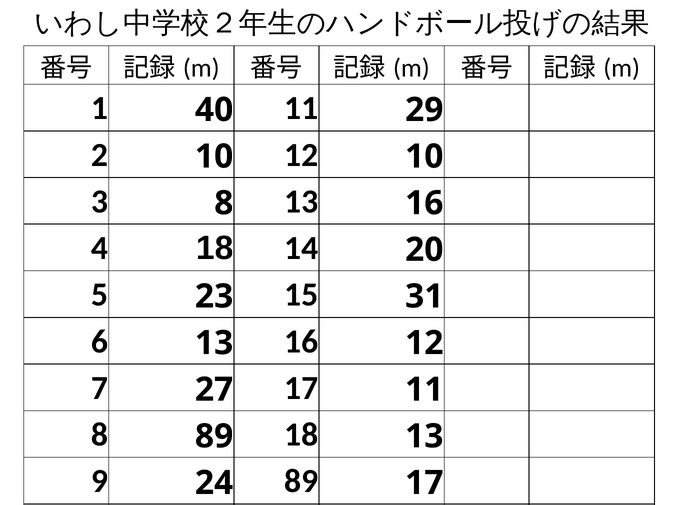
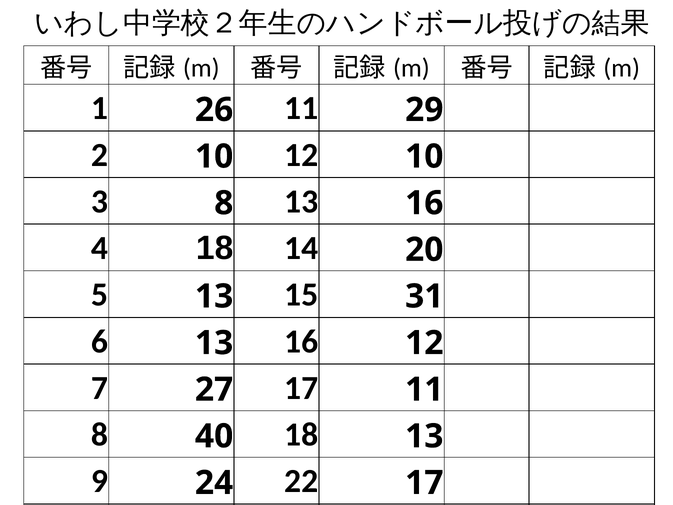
40: 40 -> 26 (214, 110)
5 23: 23 -> 13 (214, 296)
8 89: 89 -> 40 (214, 436)
89: 89 -> 22 (301, 481)
